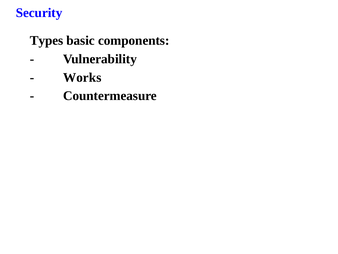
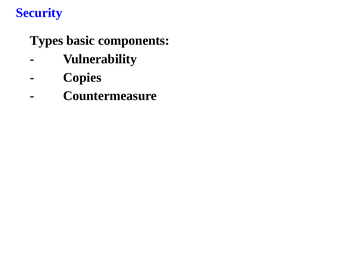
Works: Works -> Copies (82, 77)
